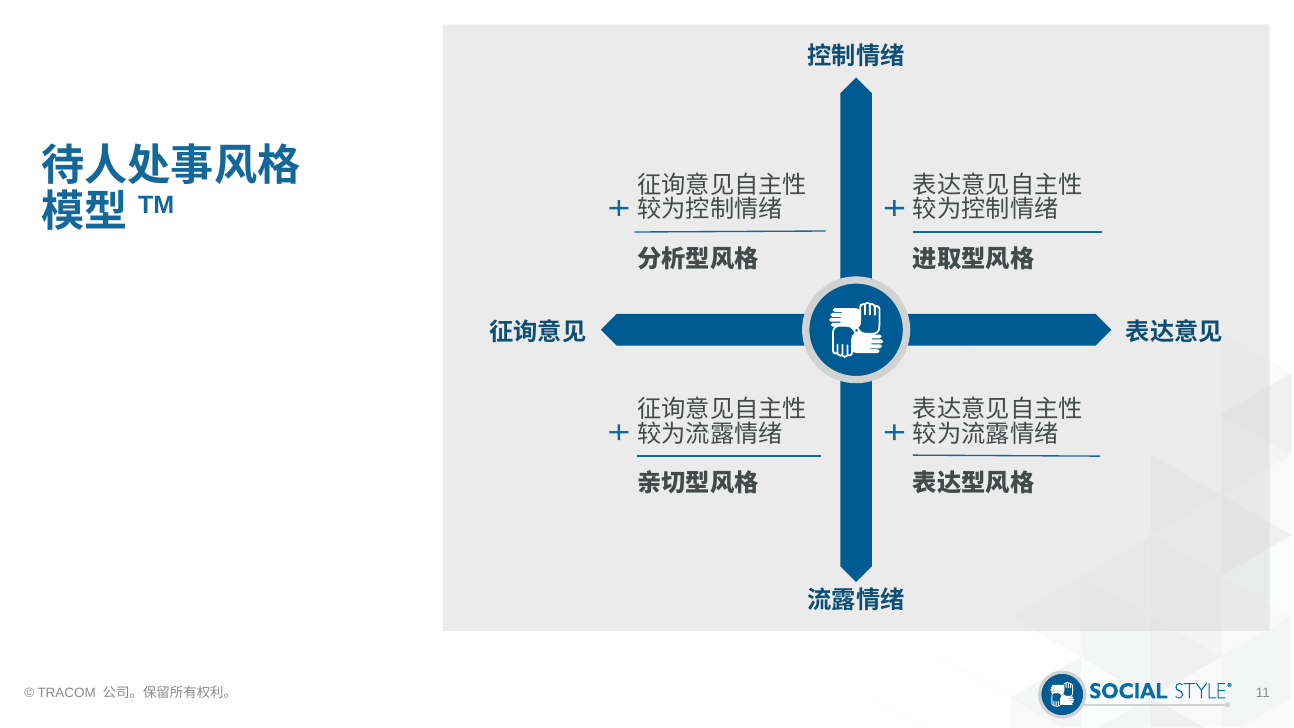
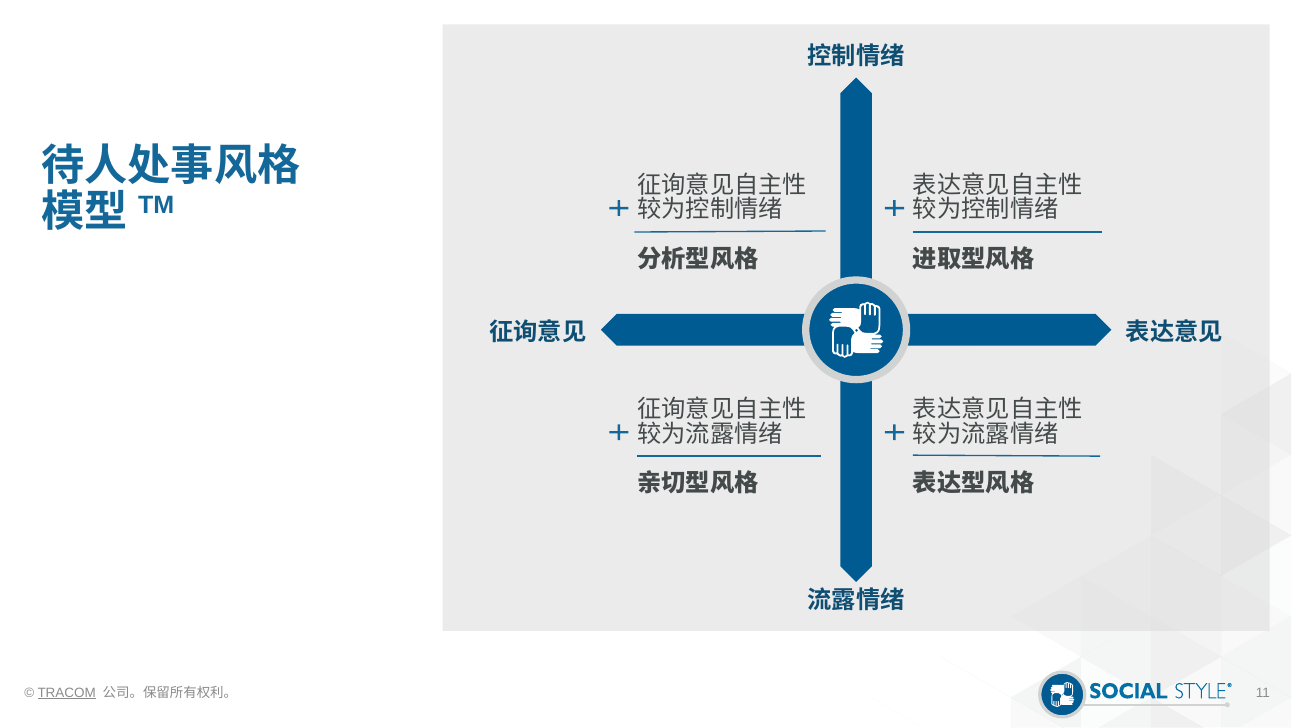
TRACOM underline: none -> present (67, 692)
